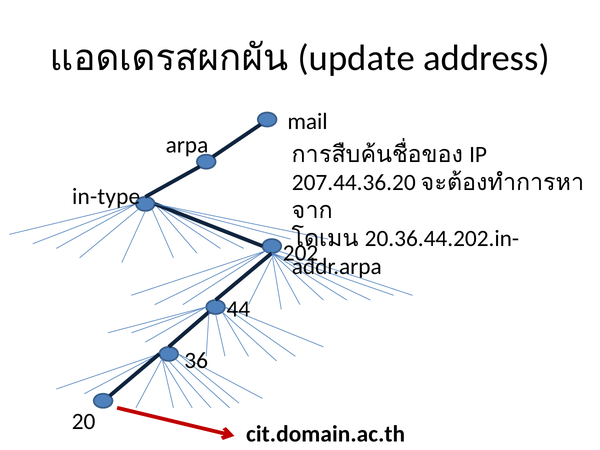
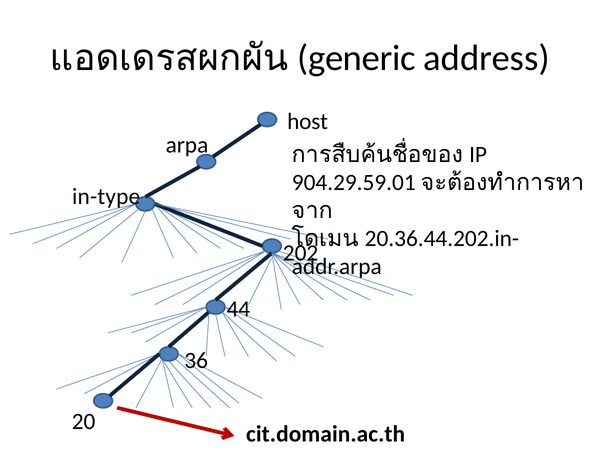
update: update -> generic (357, 58)
mail: mail -> host (308, 122)
207.44.36.20: 207.44.36.20 -> 904.29.59.01 (354, 183)
